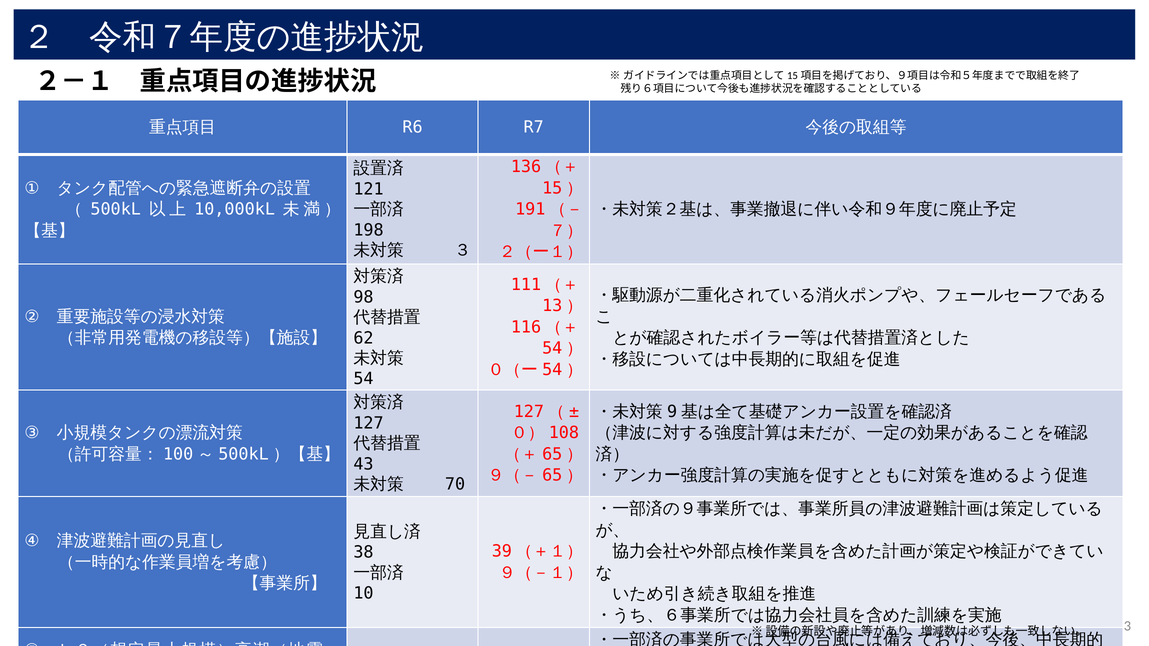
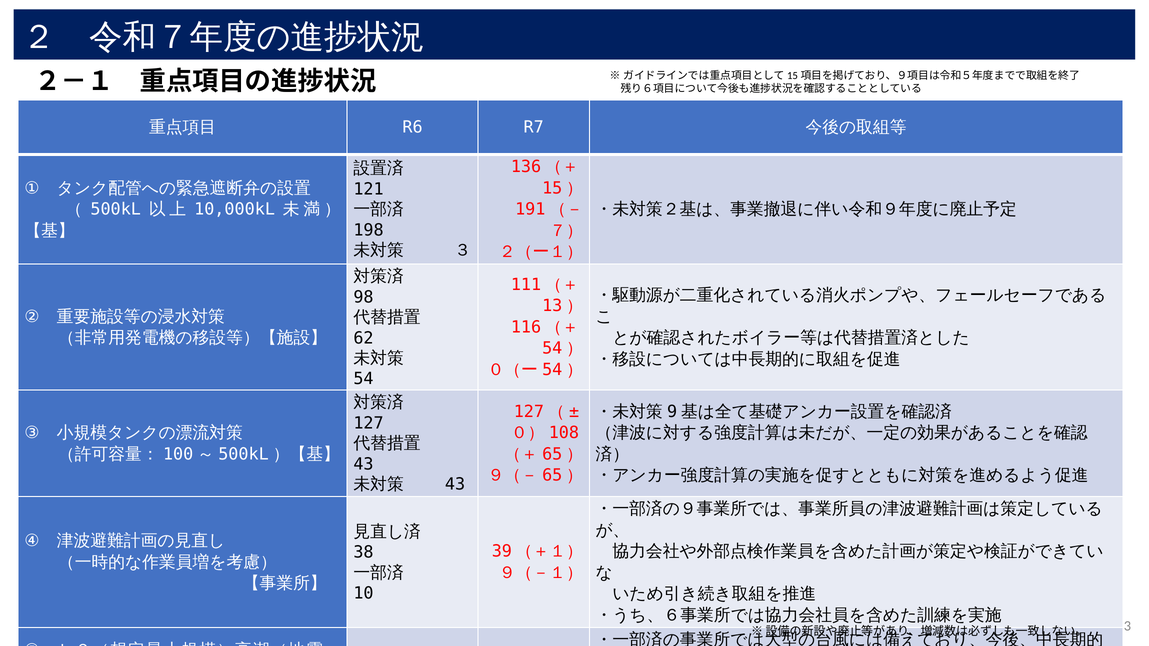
70: 70 -> 43 (455, 485)
